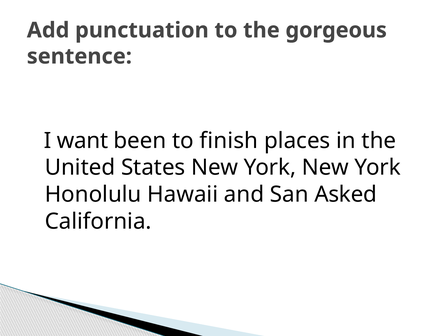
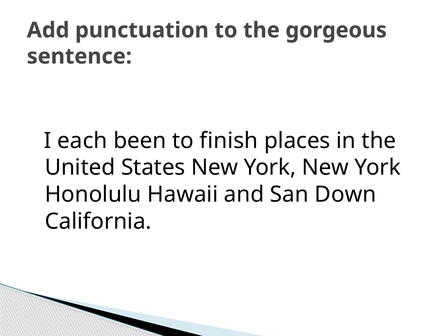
want: want -> each (82, 141)
Asked: Asked -> Down (345, 194)
